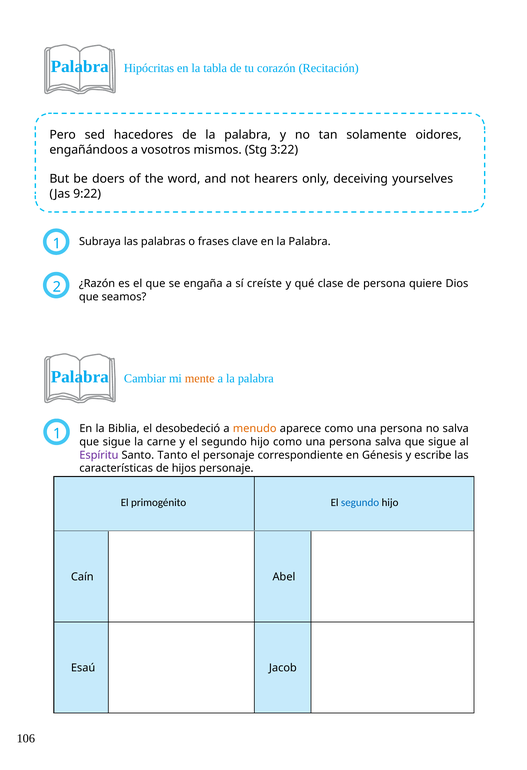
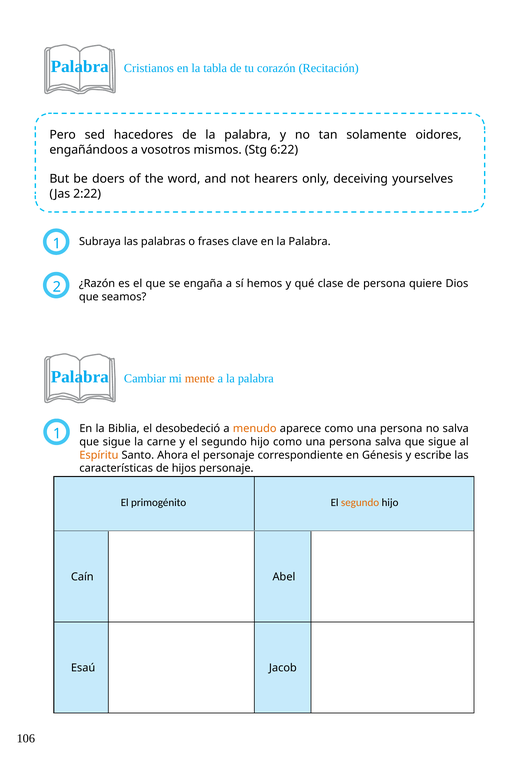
Hipócritas: Hipócritas -> Cristianos (149, 68)
3:22: 3:22 -> 6:22 (284, 150)
9:22: 9:22 -> 2:22 (87, 194)
creíste: creíste -> hemos (264, 284)
Espíritu colour: purple -> orange (99, 455)
Tanto: Tanto -> Ahora (173, 455)
segundo colour: blue -> orange (360, 503)
